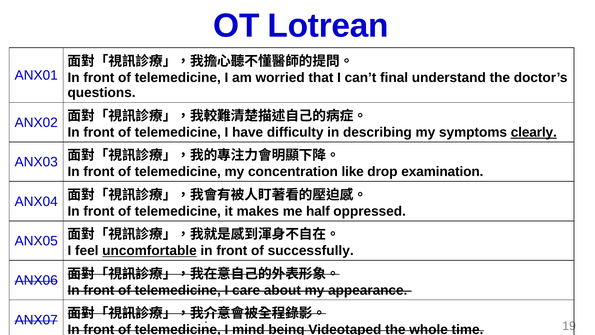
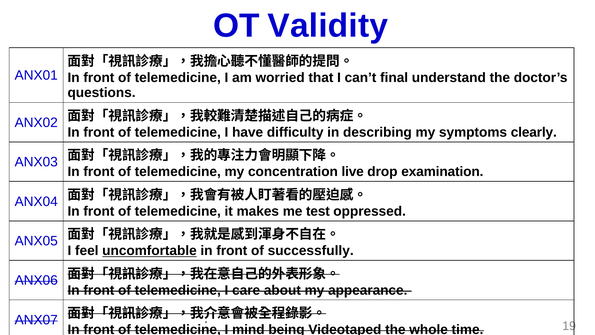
Lotrean: Lotrean -> Validity (328, 26)
clearly underline: present -> none (534, 132)
like: like -> live (353, 172)
half: half -> test (318, 211)
